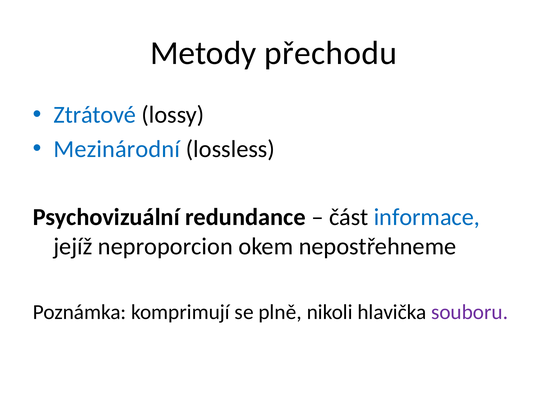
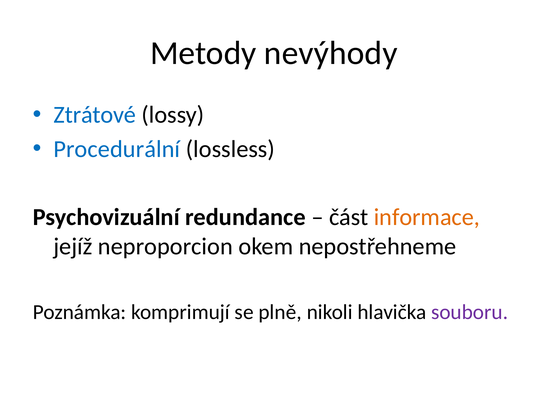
přechodu: přechodu -> nevýhody (331, 53)
Mezinárodní: Mezinárodní -> Procedurální (117, 149)
informace colour: blue -> orange (427, 217)
